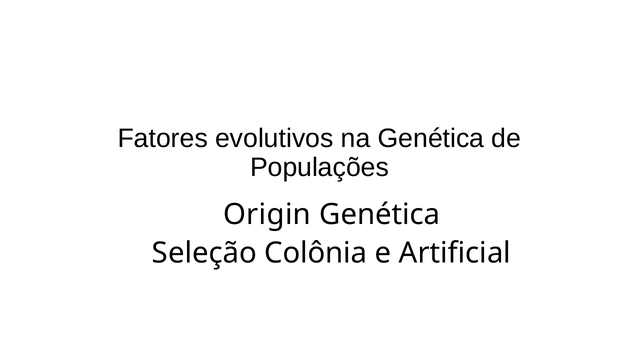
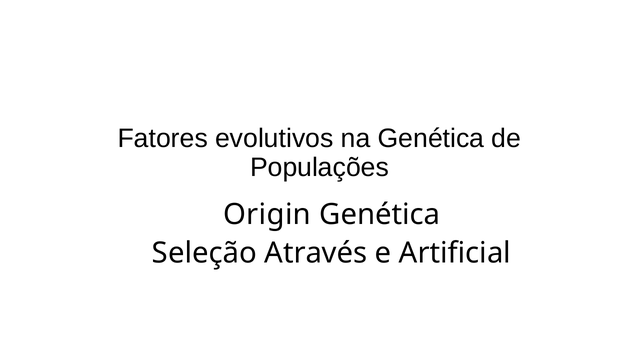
Colônia: Colônia -> Através (316, 252)
